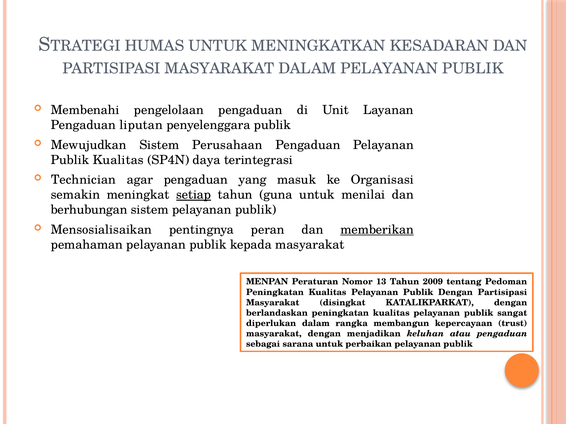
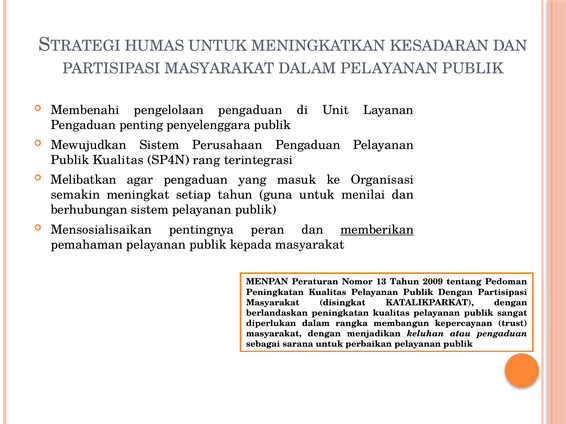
liputan: liputan -> penting (141, 125)
daya: daya -> rang (207, 160)
Technician: Technician -> Melibatkan (84, 180)
setiap underline: present -> none (194, 195)
